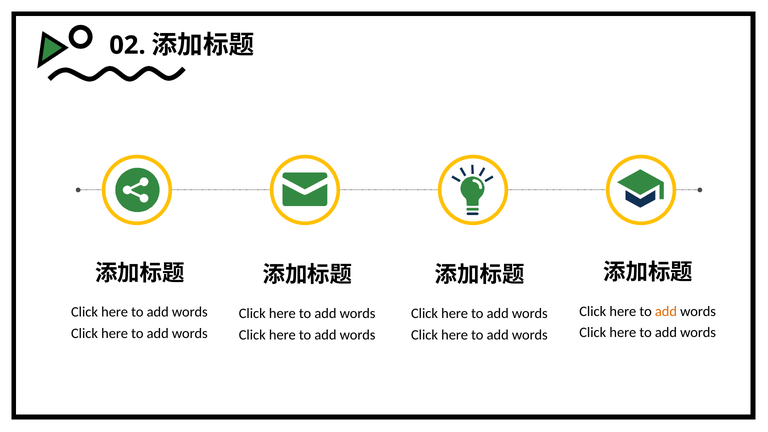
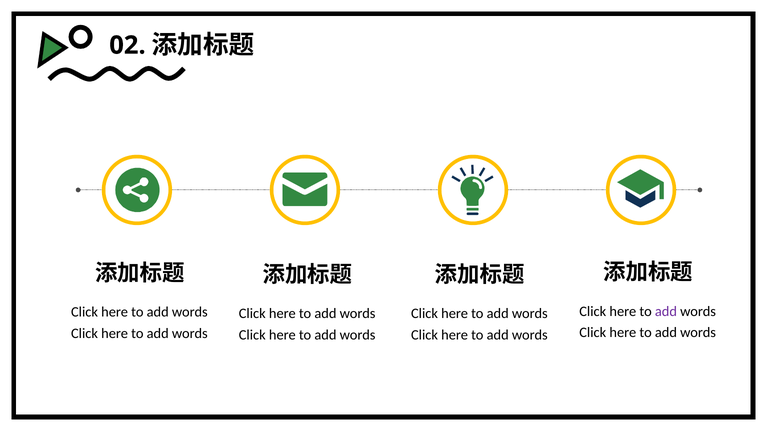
add colour: orange -> purple (666, 311)
